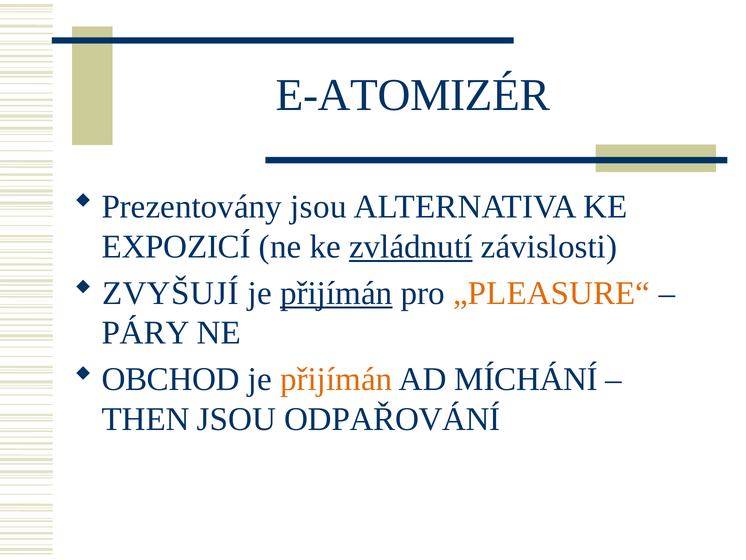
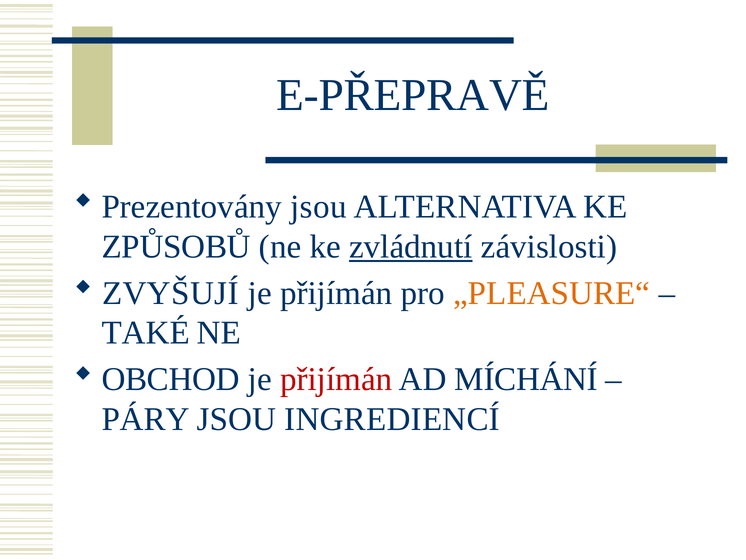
E-ATOMIZÉR: E-ATOMIZÉR -> E-PŘEPRAVĚ (413, 95)
EXPOZICÍ: EXPOZICÍ -> ZPŮSOBŮ (176, 246)
přijímán underline: present -> none (336, 293)
PÁRY: PÁRY -> TAKÉ (146, 333)
přijímán colour: orange -> red (336, 379)
THEN: THEN -> PÁRY (146, 419)
ODPAŘOVÁNÍ: ODPAŘOVÁNÍ -> INGREDIENCÍ (392, 419)
